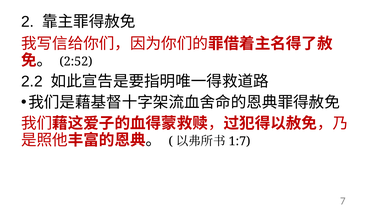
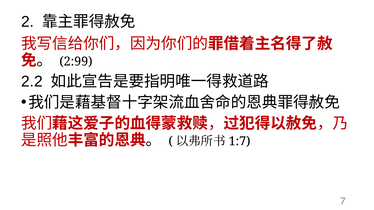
2:52: 2:52 -> 2:99 (76, 62)
